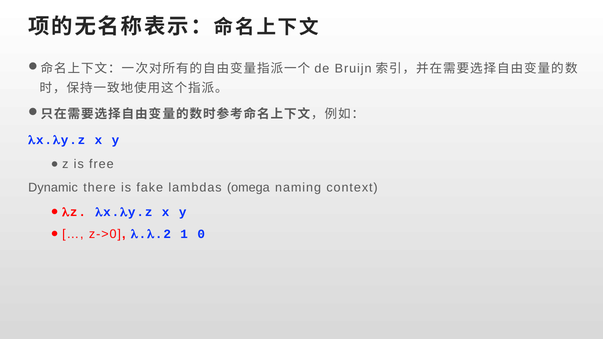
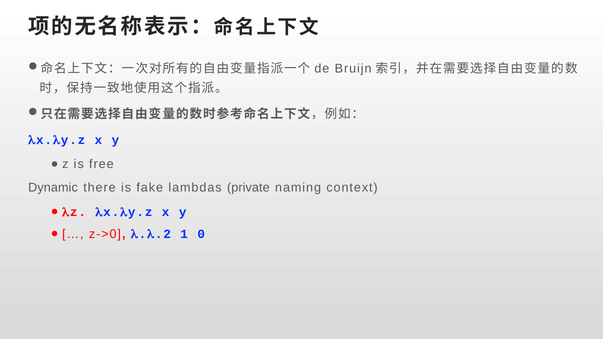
omega: omega -> private (248, 188)
